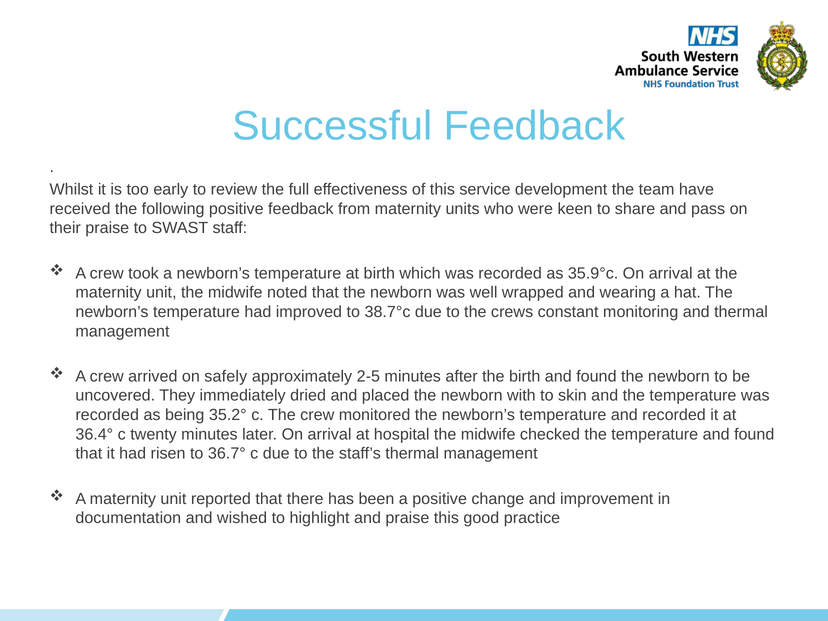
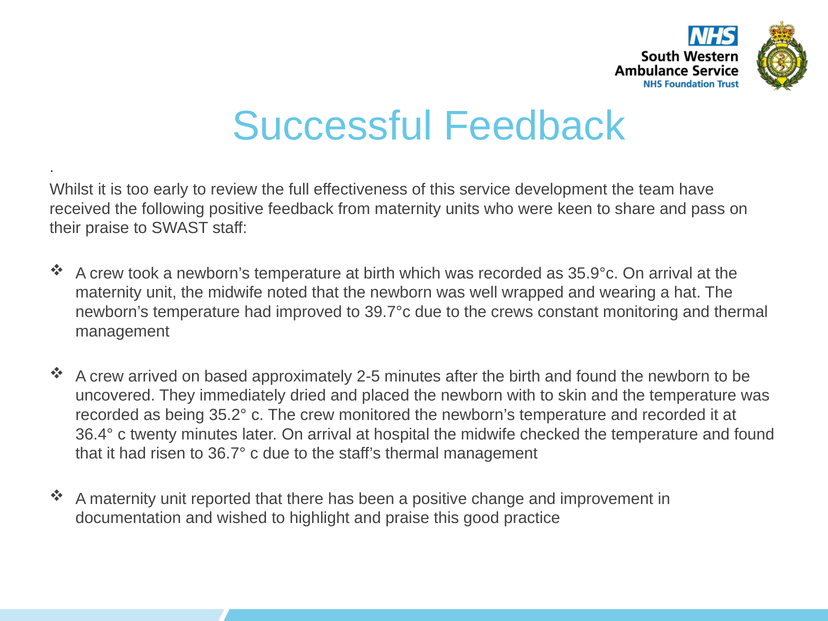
38.7°c: 38.7°c -> 39.7°c (387, 312)
safely: safely -> based (226, 376)
